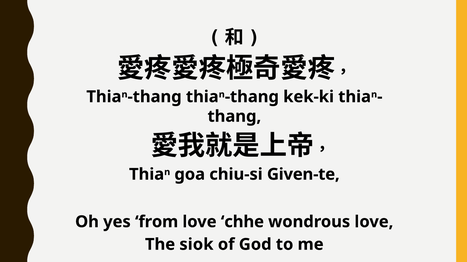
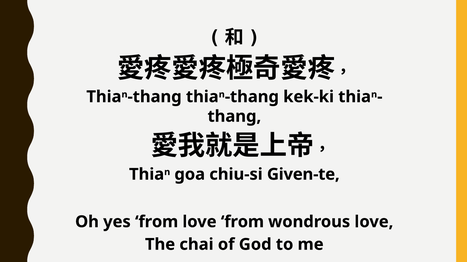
love chhe: chhe -> from (242, 222)
siok: siok -> chai (196, 245)
